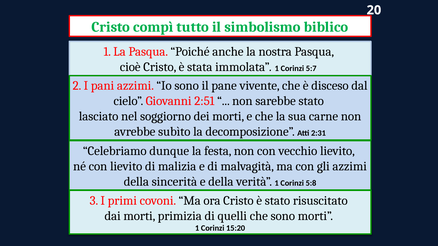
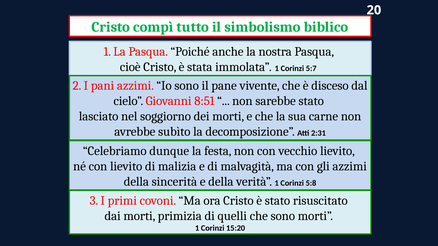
2:51: 2:51 -> 8:51 (204, 101)
